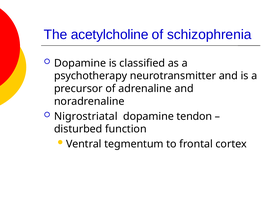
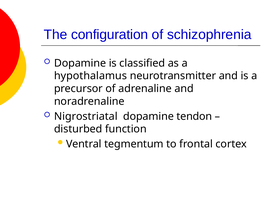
acetylcholine: acetylcholine -> configuration (110, 35)
psychotherapy: psychotherapy -> hypothalamus (91, 76)
